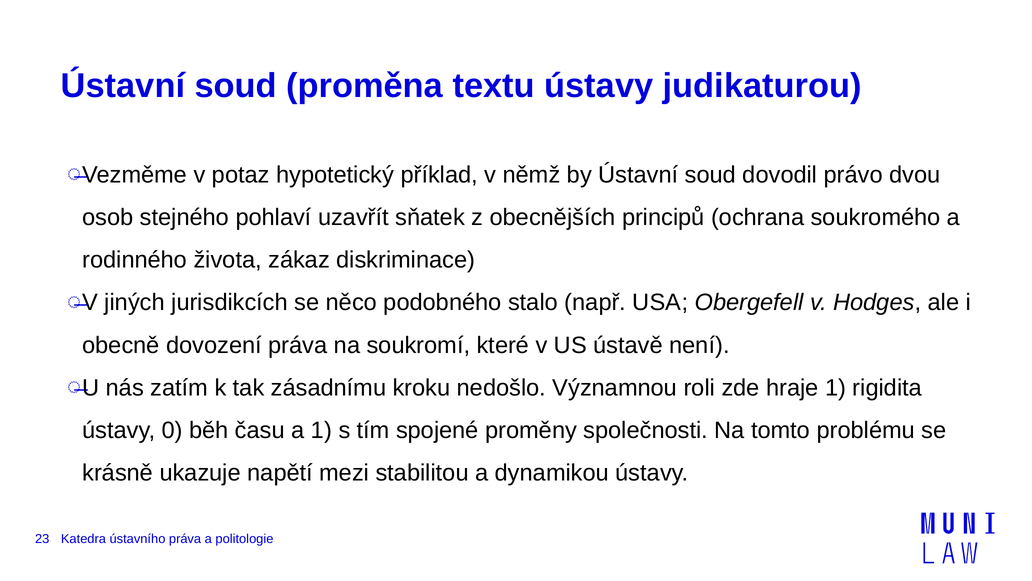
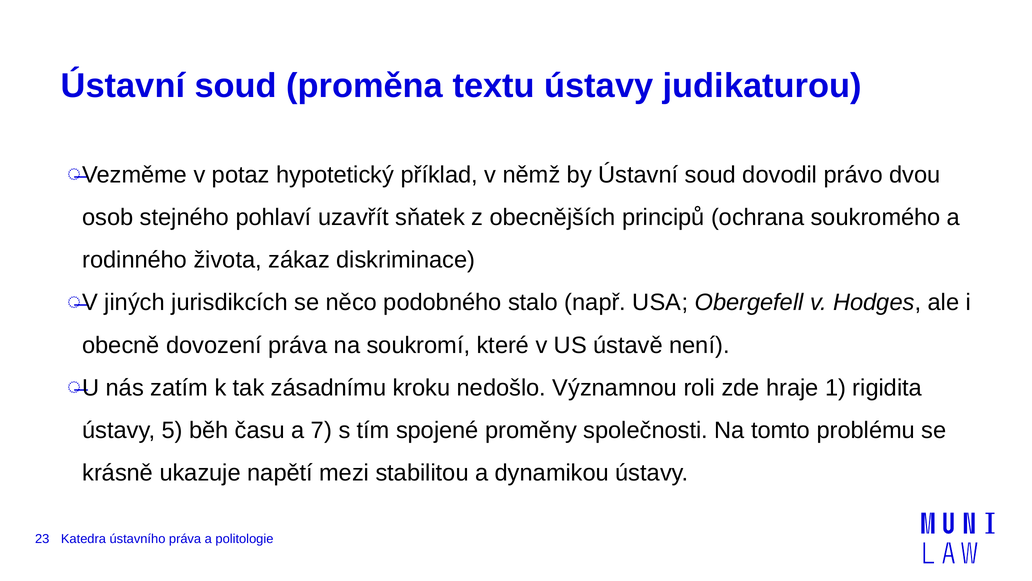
0: 0 -> 5 (172, 430)
a 1: 1 -> 7 (321, 430)
